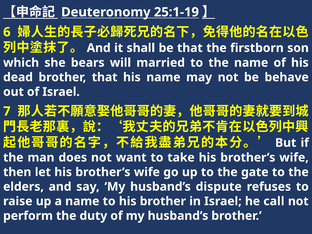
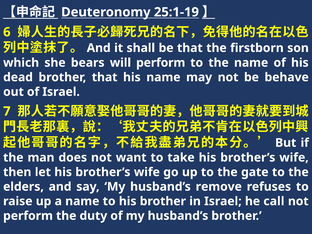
will married: married -> perform (161, 63)
dispute: dispute -> remove (219, 187)
